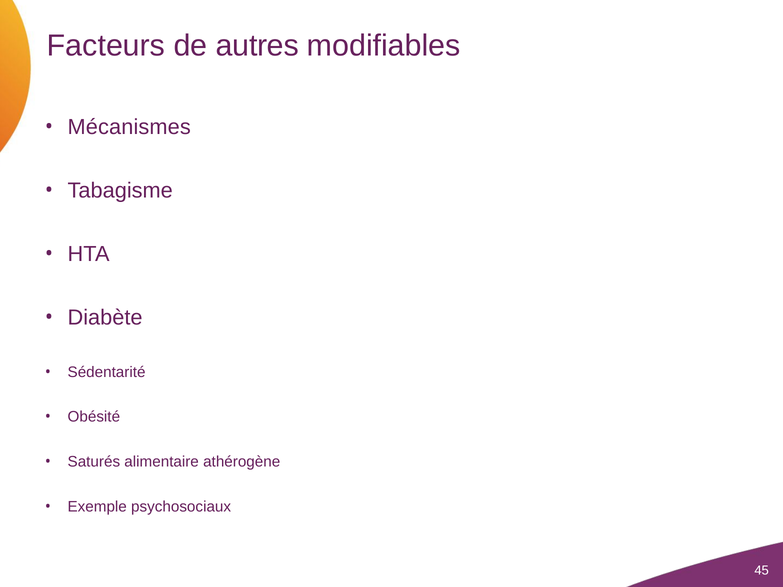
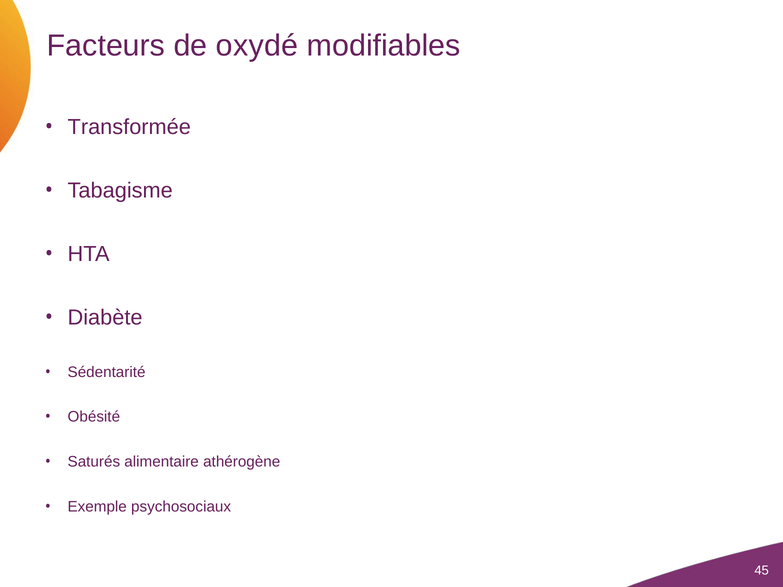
autres: autres -> oxydé (257, 46)
Mécanismes: Mécanismes -> Transformée (129, 127)
